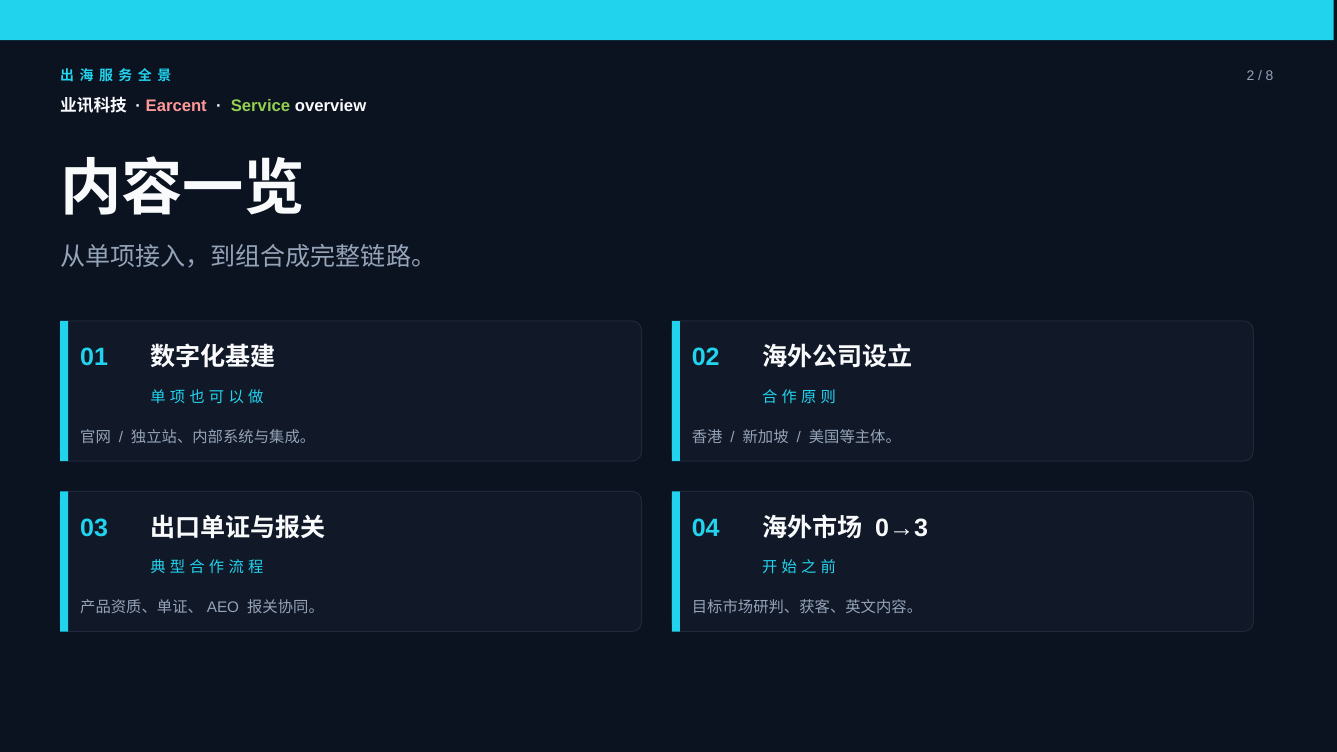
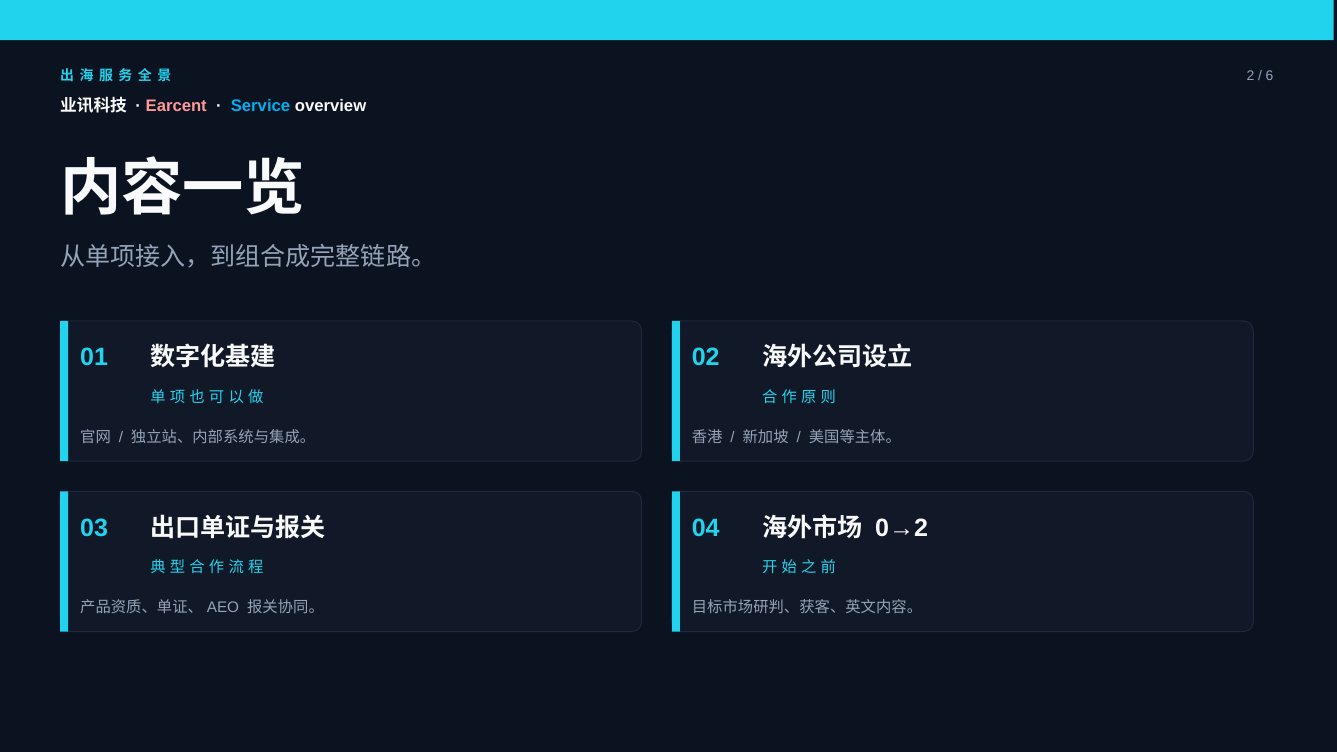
8: 8 -> 6 (1270, 76)
Service colour: light green -> light blue (261, 106)
0→3: 0→3 -> 0→2 (902, 528)
